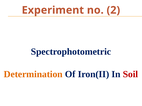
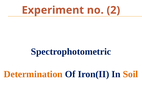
Soil colour: red -> orange (130, 75)
